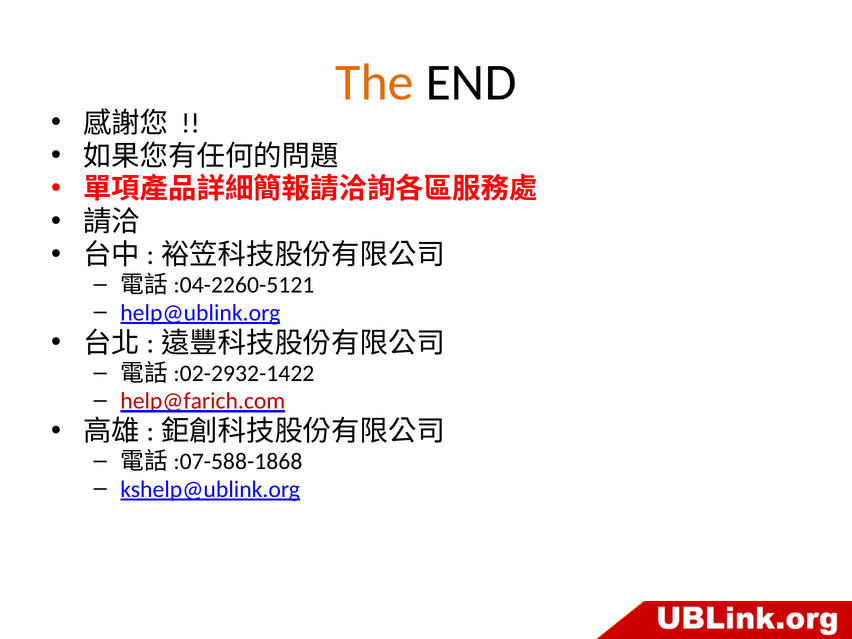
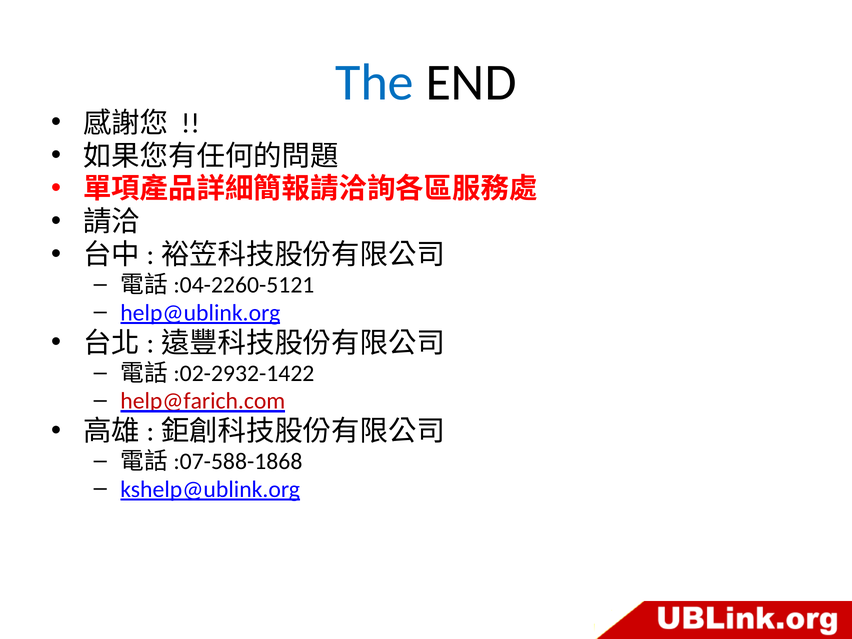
The colour: orange -> blue (374, 82)
